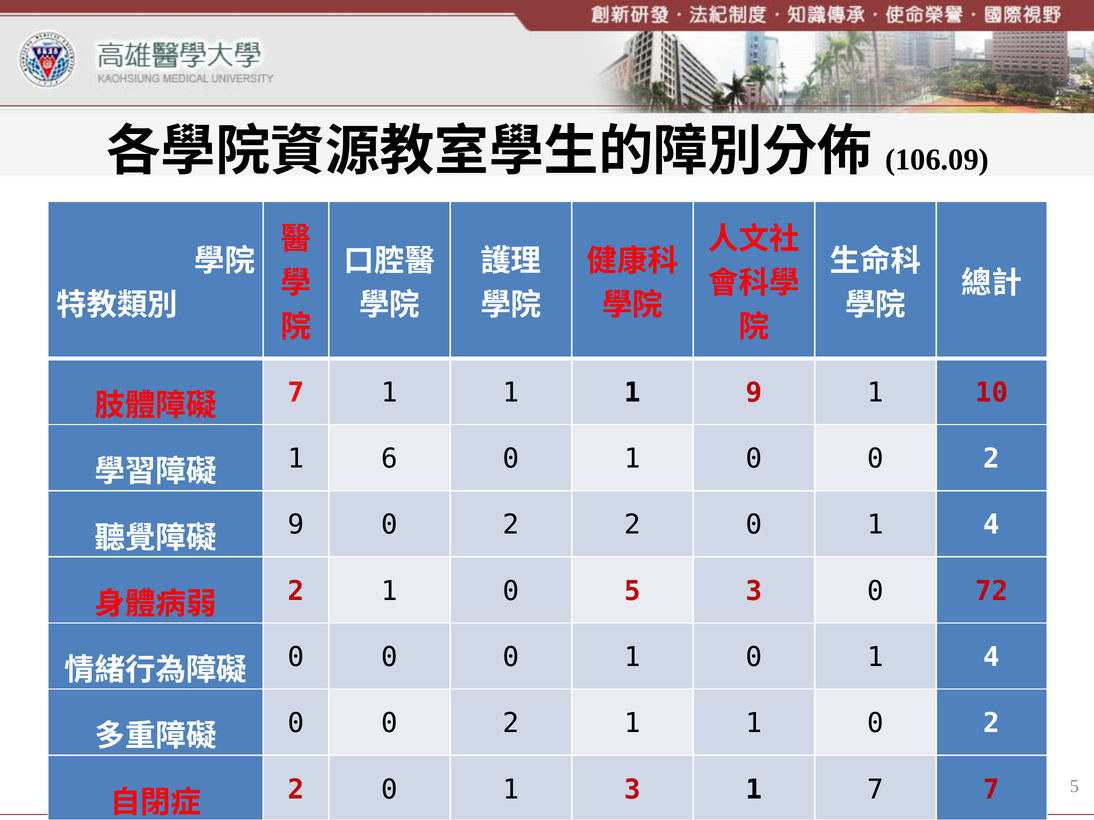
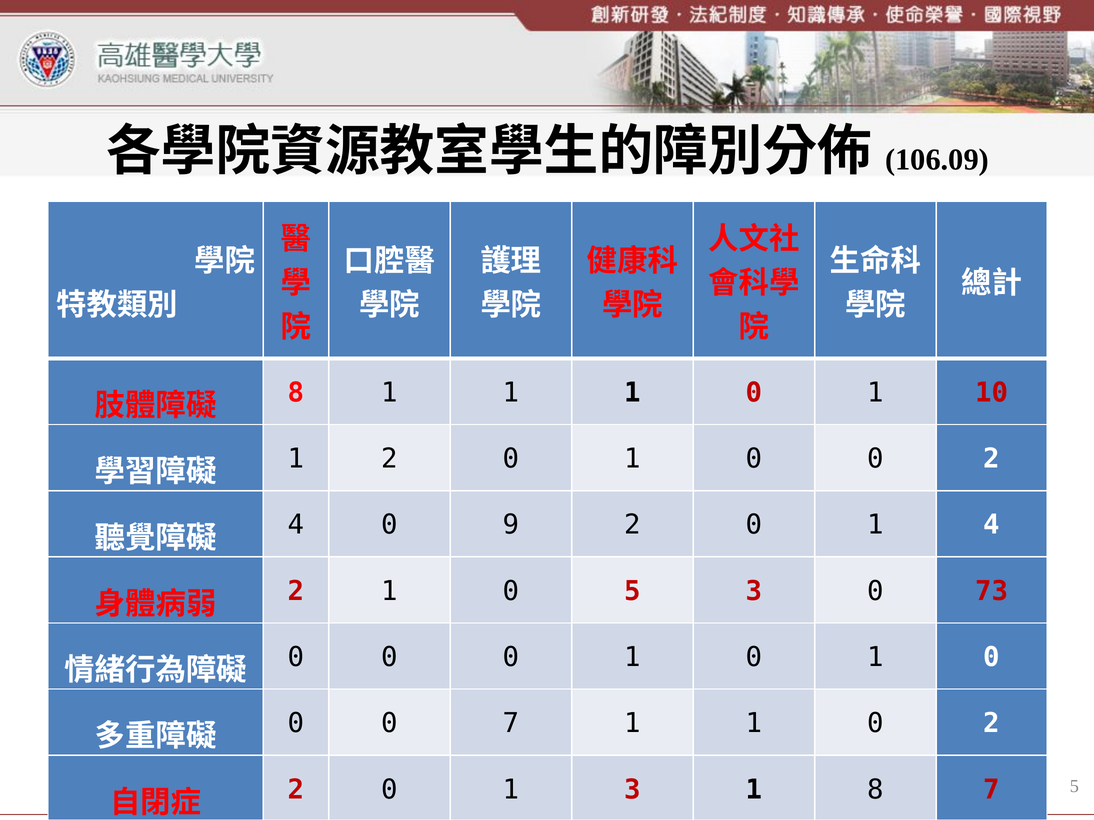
7: 7 -> 8 (296, 393)
1 1 1 9: 9 -> 0 (754, 393)
1 6: 6 -> 2 (389, 459)
9: 9 -> 4 (296, 525)
2: 2 -> 9 (511, 525)
72: 72 -> 73 (992, 591)
1 0 1 4: 4 -> 0 (992, 658)
2: 2 -> 7 (511, 724)
1 7: 7 -> 8 (876, 790)
